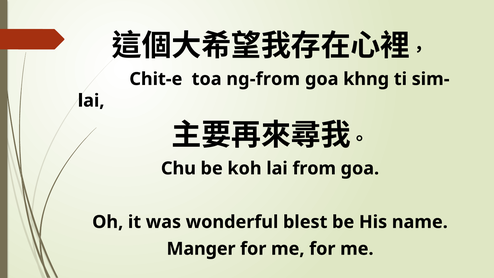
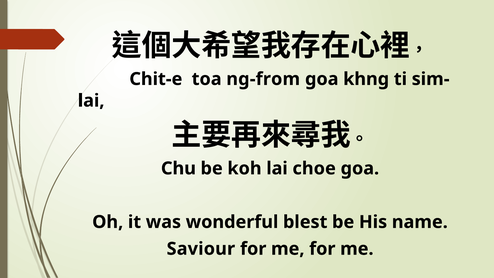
from: from -> choe (314, 168)
Manger: Manger -> Saviour (201, 249)
